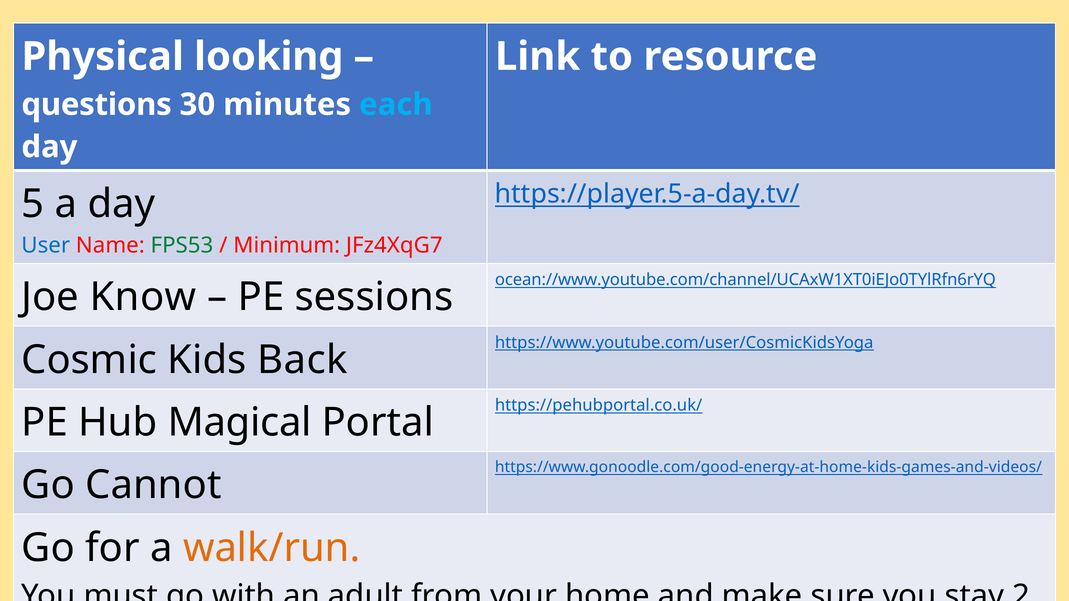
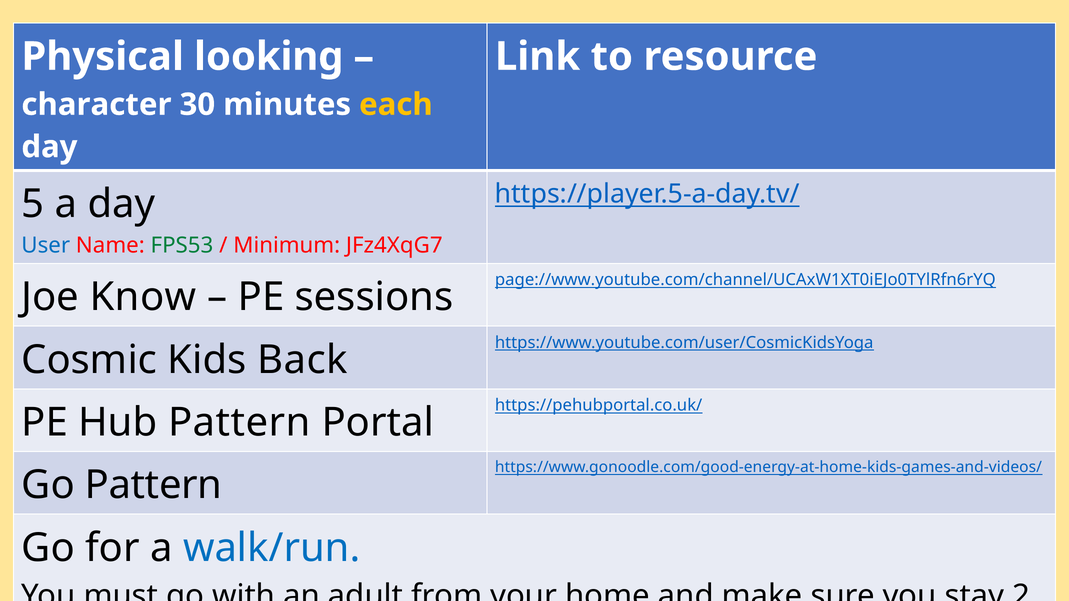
questions: questions -> character (96, 105)
each colour: light blue -> yellow (396, 105)
ocean://www.youtube.com/channel/UCAxW1XT0iEJo0TYlRfn6rYQ: ocean://www.youtube.com/channel/UCAxW1XT0iEJo0TYlRfn6rYQ -> page://www.youtube.com/channel/UCAxW1XT0iEJo0TYlRfn6rYQ (745, 280)
Hub Magical: Magical -> Pattern (239, 423)
Go Cannot: Cannot -> Pattern (154, 485)
walk/run colour: orange -> blue (272, 548)
